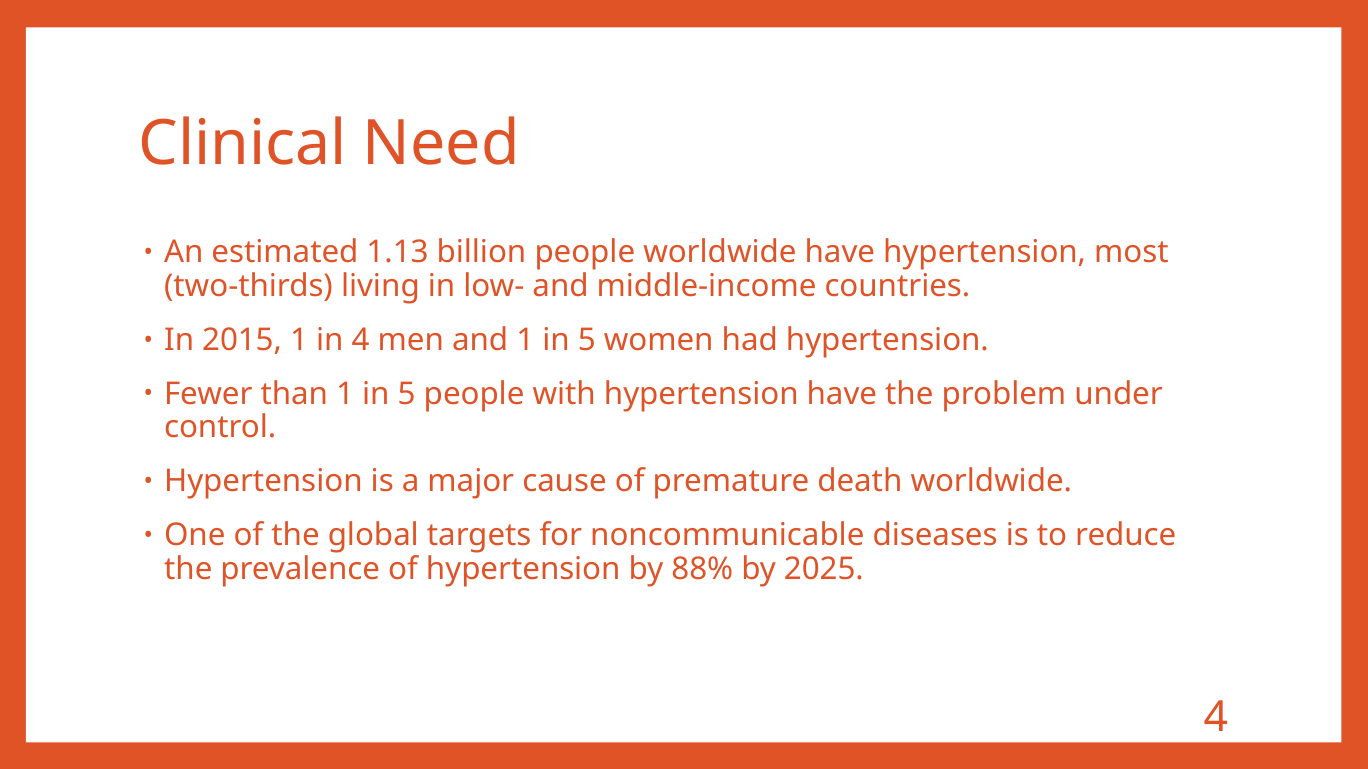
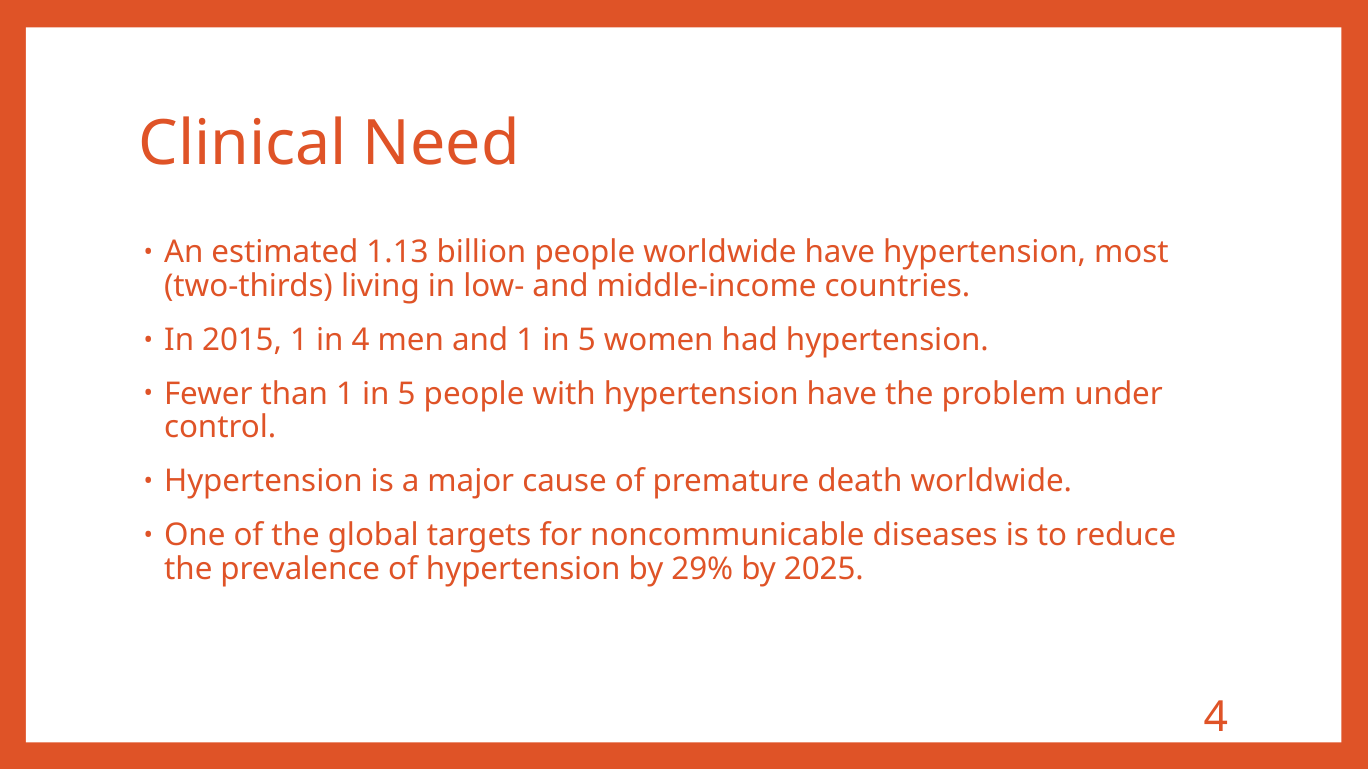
88%: 88% -> 29% (702, 569)
